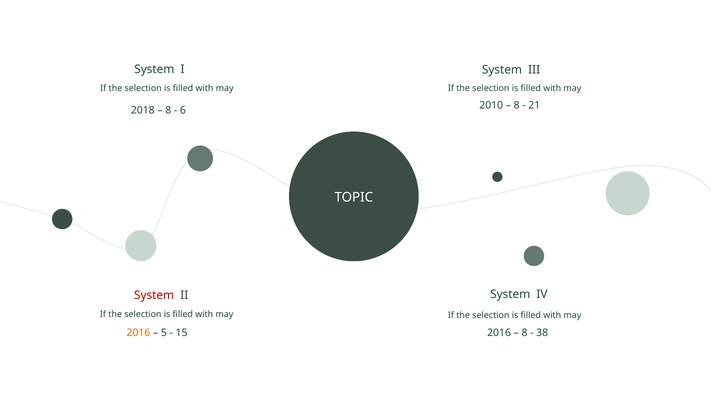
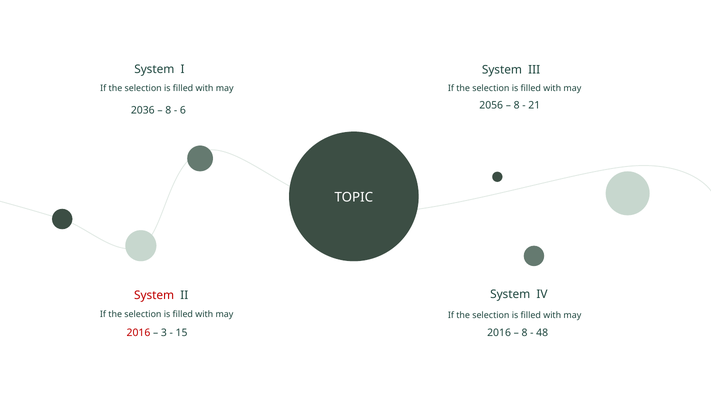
2010: 2010 -> 2056 (491, 105)
2018: 2018 -> 2036 (143, 111)
2016 colour: orange -> red (138, 333)
5: 5 -> 3 (164, 333)
38: 38 -> 48 (542, 333)
